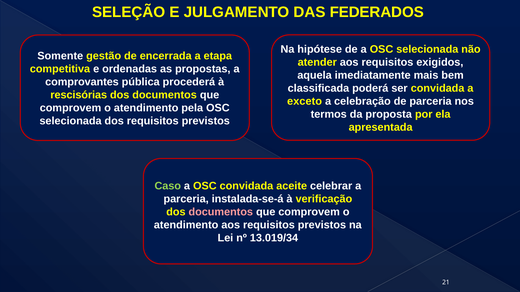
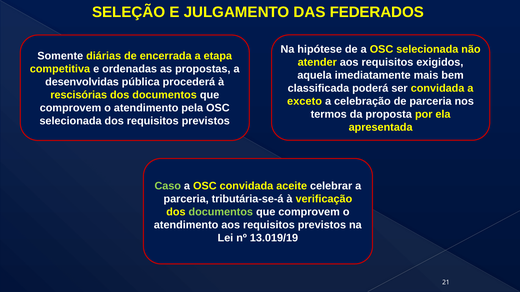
gestão: gestão -> diárias (104, 56)
comprovantes: comprovantes -> desenvolvidas (82, 82)
instalada-se-á: instalada-se-á -> tributária-se-á (248, 199)
documentos colour: pink -> light green (221, 212)
13.019/34: 13.019/34 -> 13.019/19 (274, 238)
